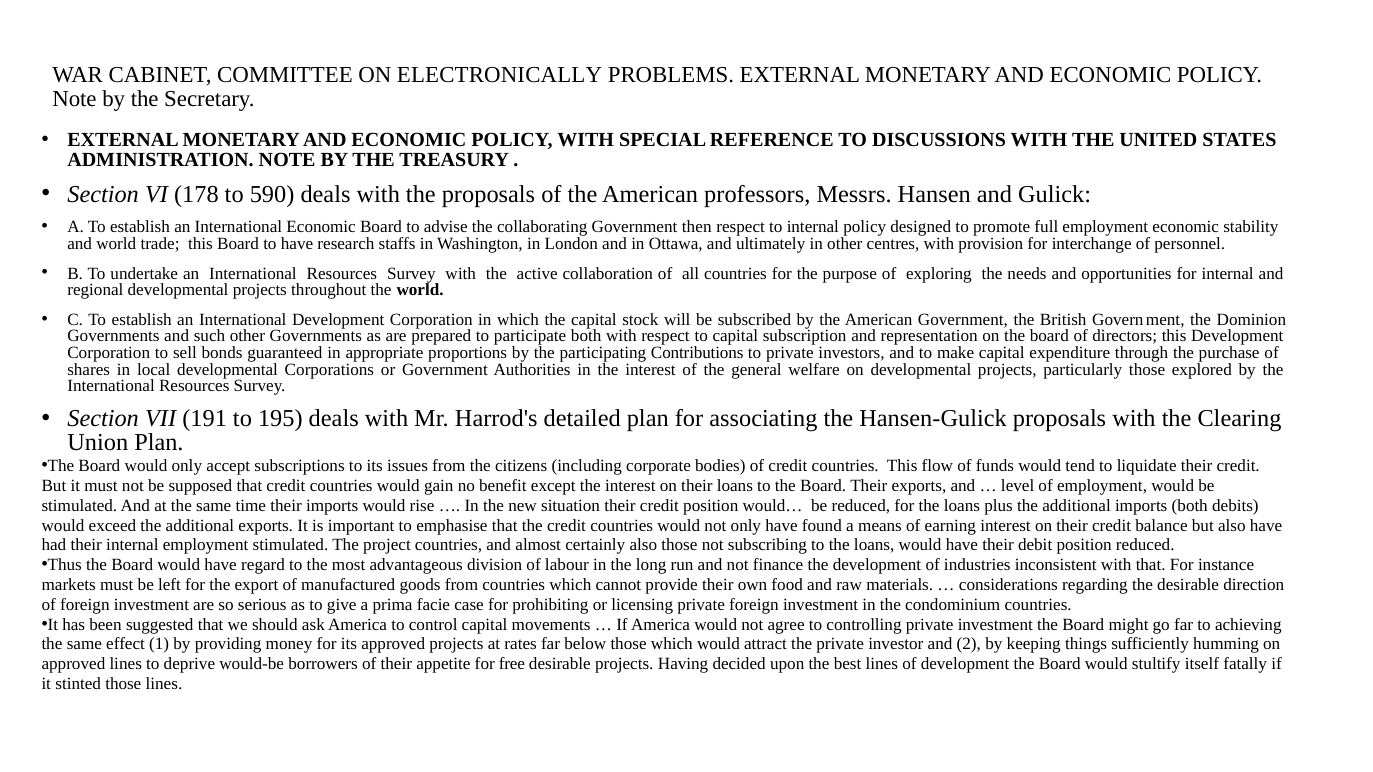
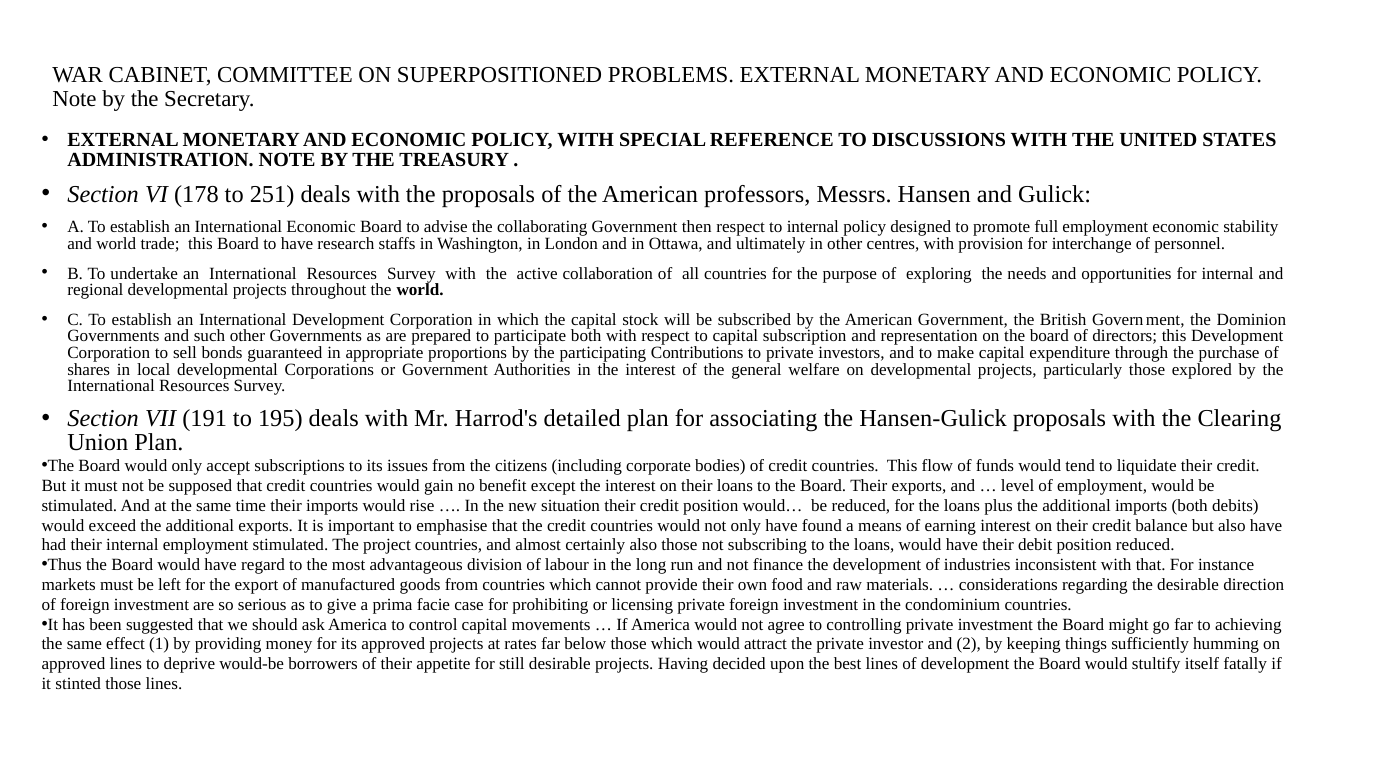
ELECTRONICALLY: ELECTRONICALLY -> SUPERPOSITIONED (500, 75)
590: 590 -> 251 (272, 194)
free: free -> still (512, 664)
